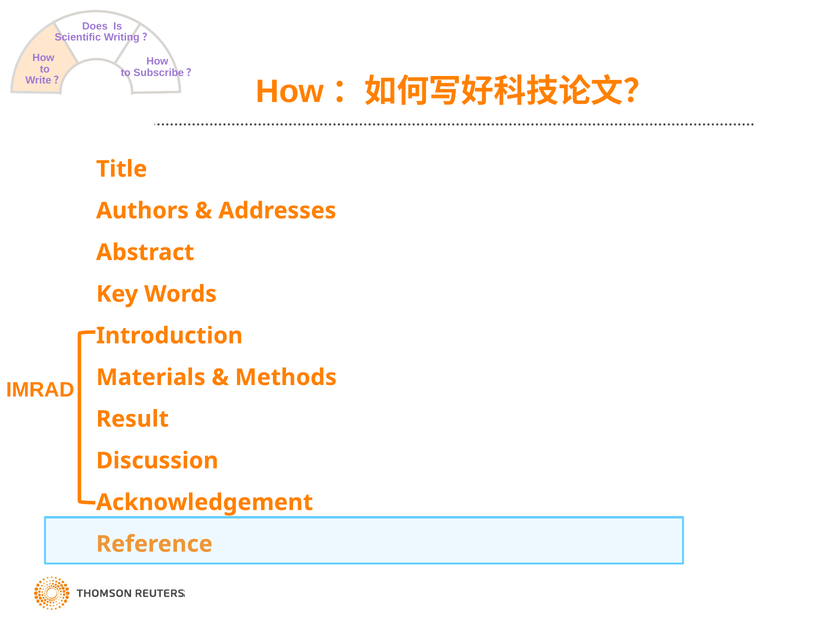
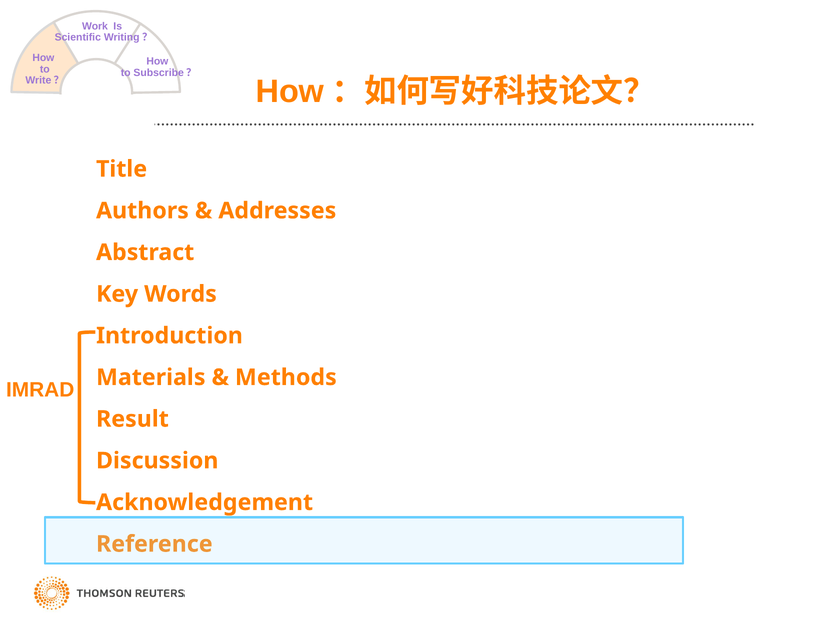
Does: Does -> Work (95, 26)
